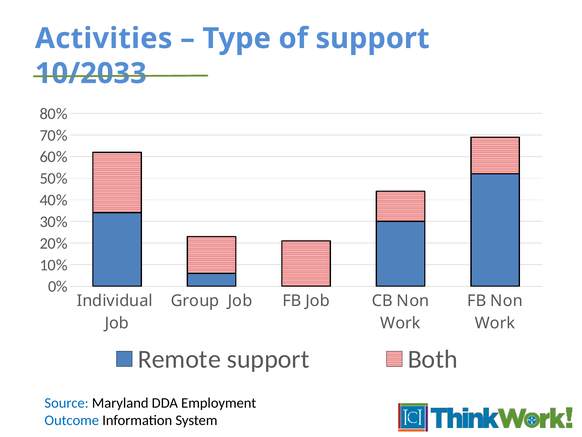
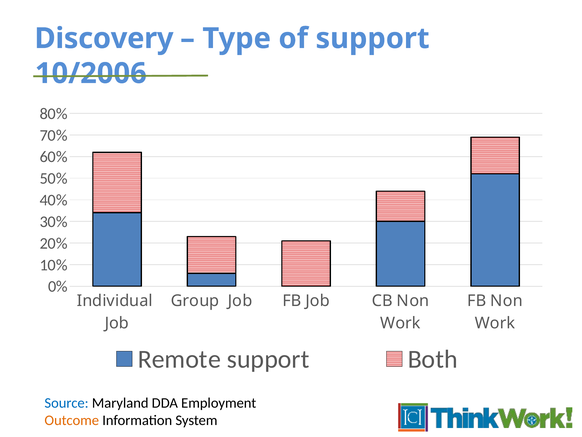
Activities: Activities -> Discovery (104, 38)
10/2033: 10/2033 -> 10/2006 (91, 73)
Outcome colour: blue -> orange (72, 420)
